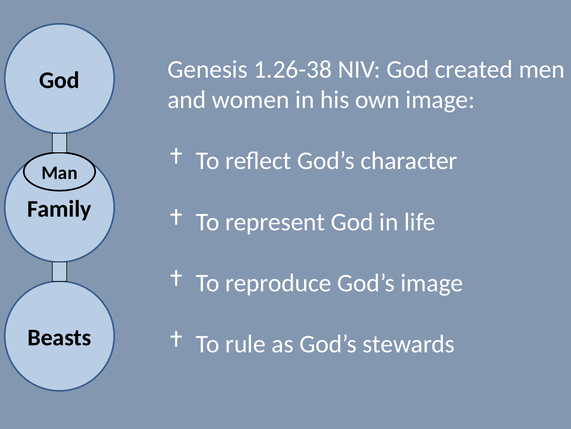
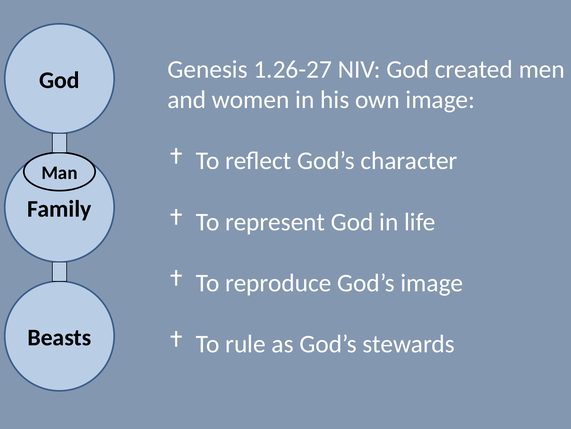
1.26-38: 1.26-38 -> 1.26-27 (293, 69)
